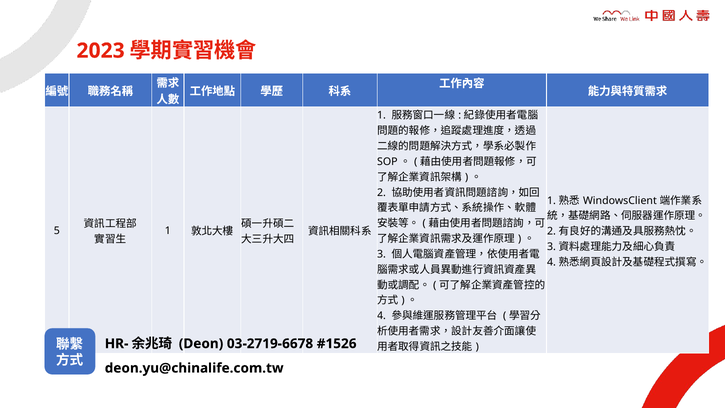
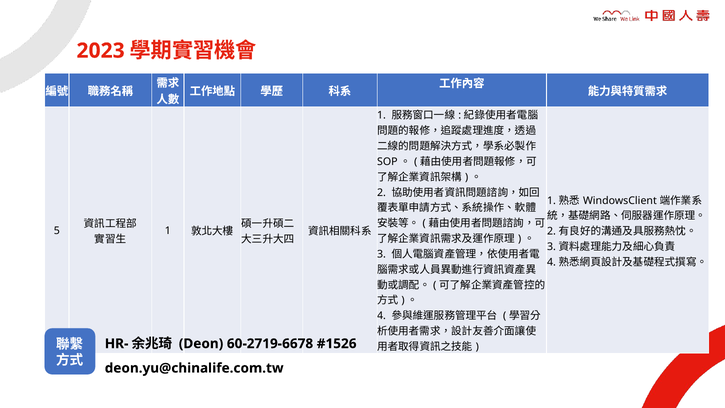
03-2719-6678: 03-2719-6678 -> 60-2719-6678 (270, 343)
